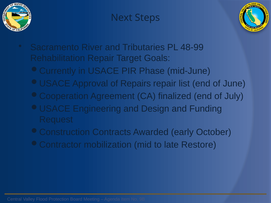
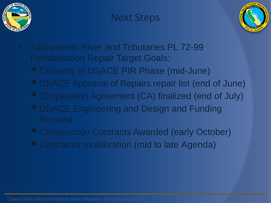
48-99: 48-99 -> 72-99 (192, 47)
late Restore: Restore -> Agenda (199, 145)
